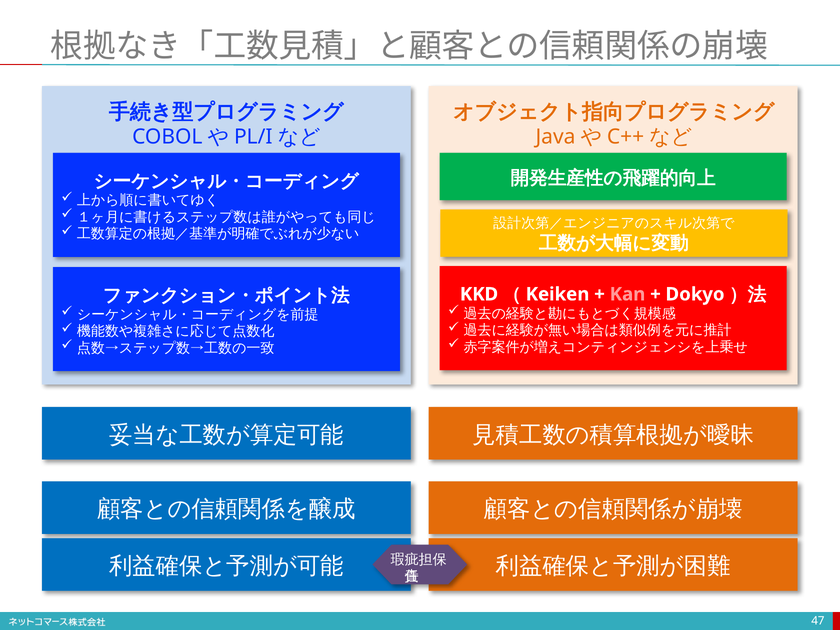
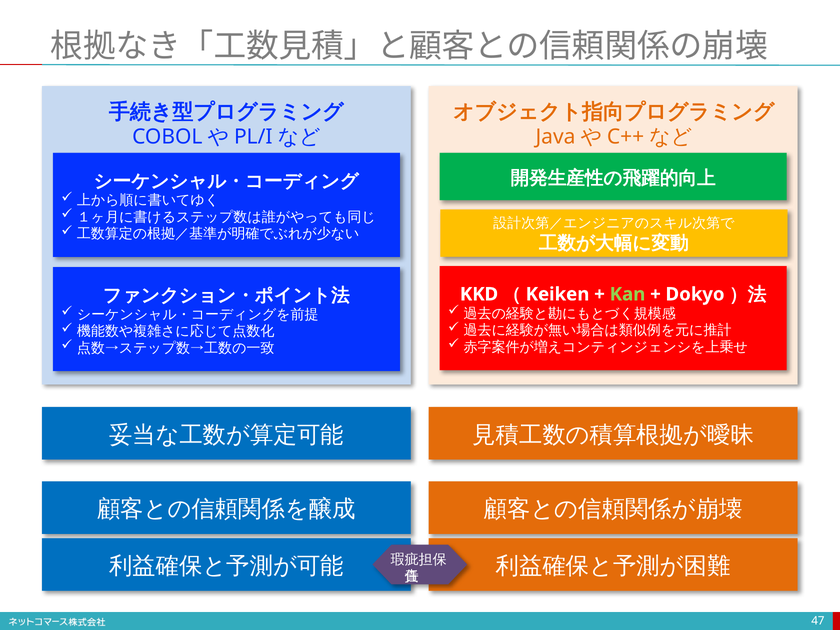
Kan colour: pink -> light green (627, 294)
